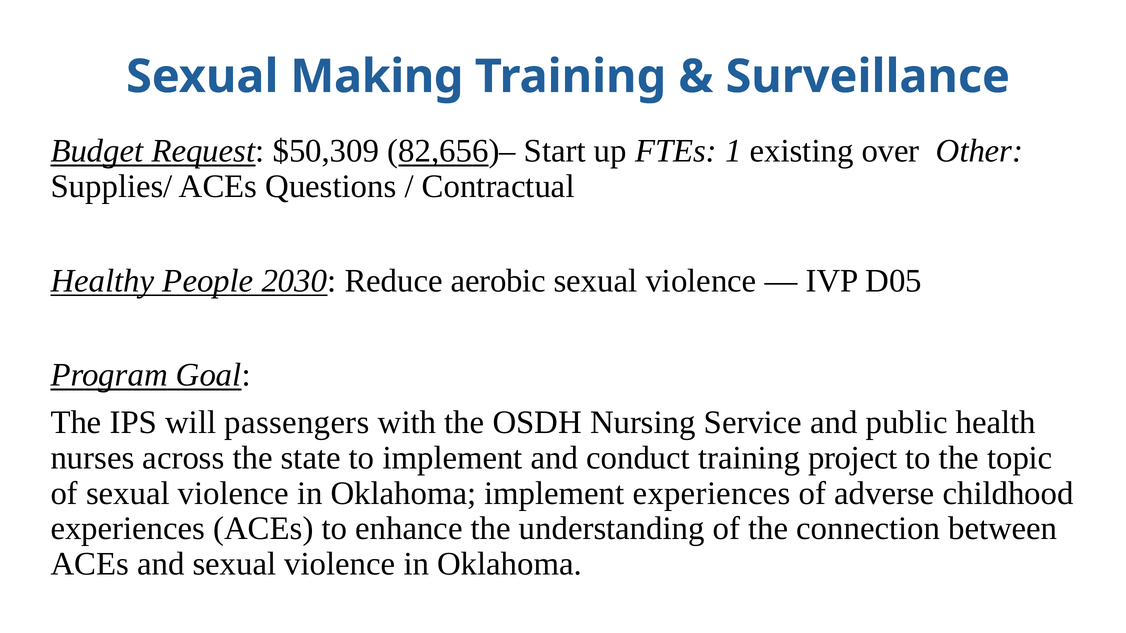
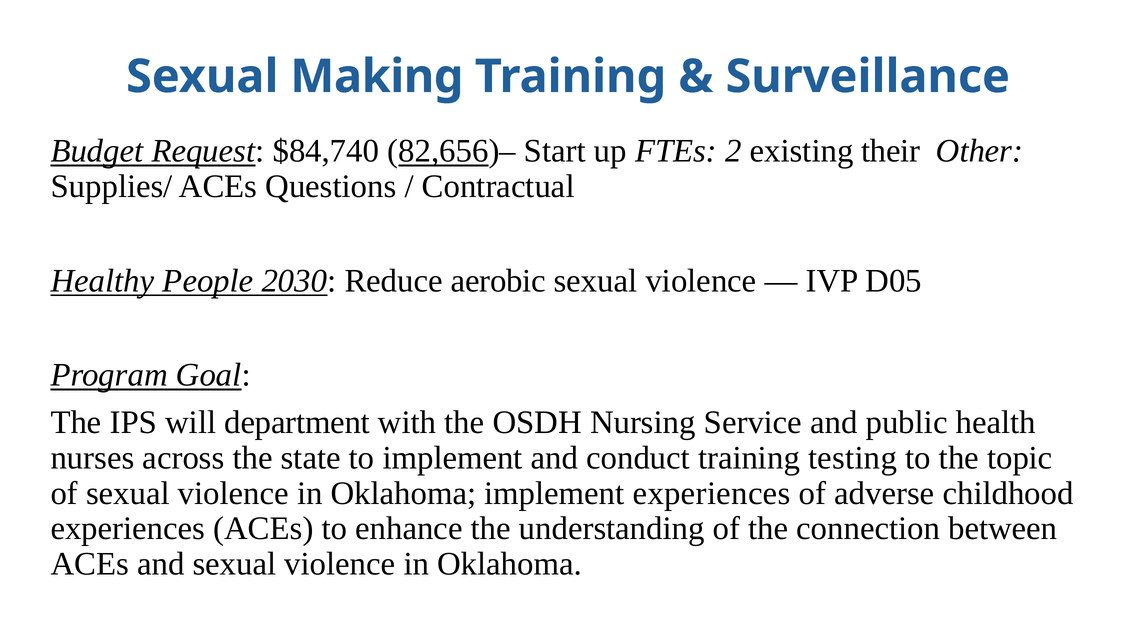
$50,309: $50,309 -> $84,740 (326, 151)
1: 1 -> 2 (733, 151)
over: over -> their (891, 151)
passengers: passengers -> department (297, 423)
project: project -> testing (852, 458)
